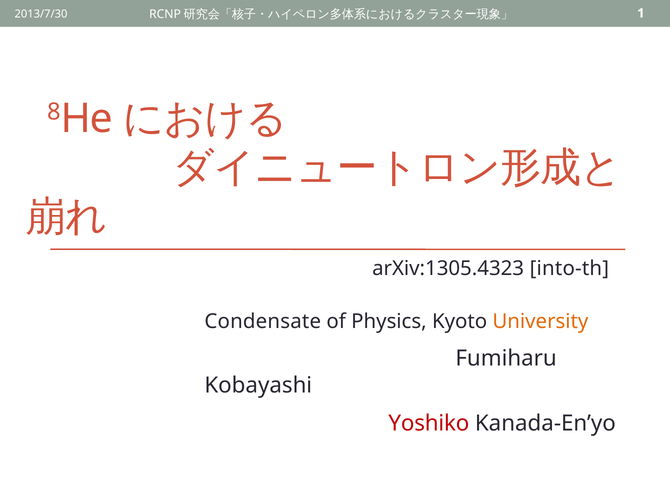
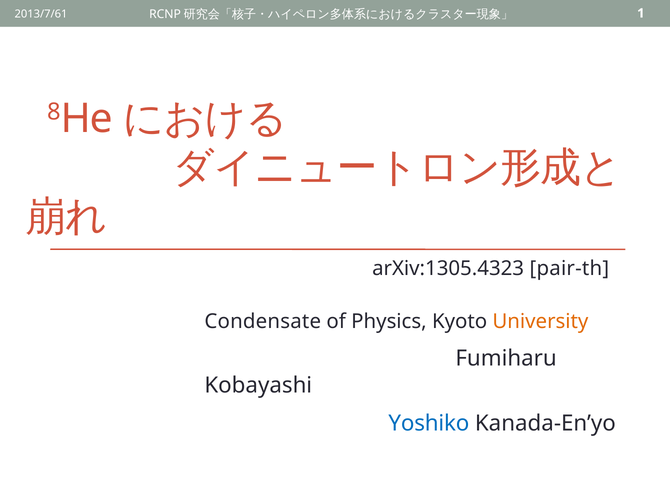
2013/7/30: 2013/7/30 -> 2013/7/61 (41, 14)
into-th: into-th -> pair-th (569, 268)
Yoshiko colour: red -> blue (429, 423)
